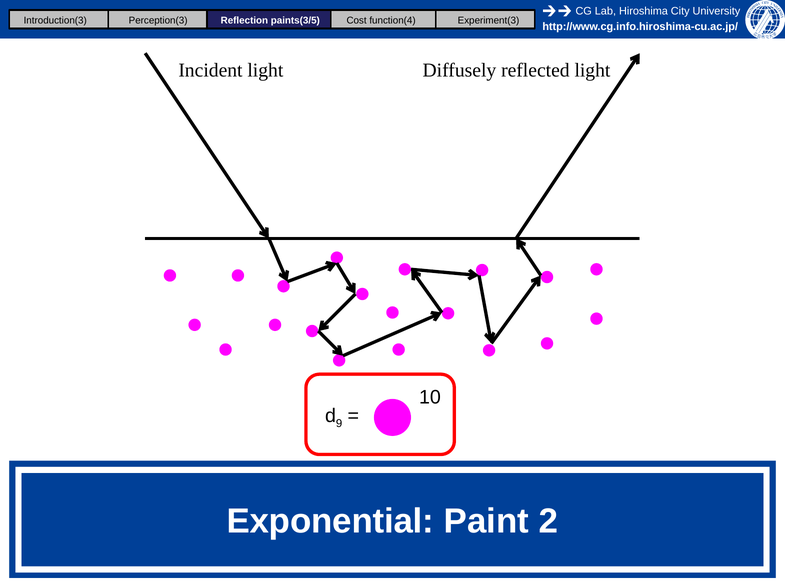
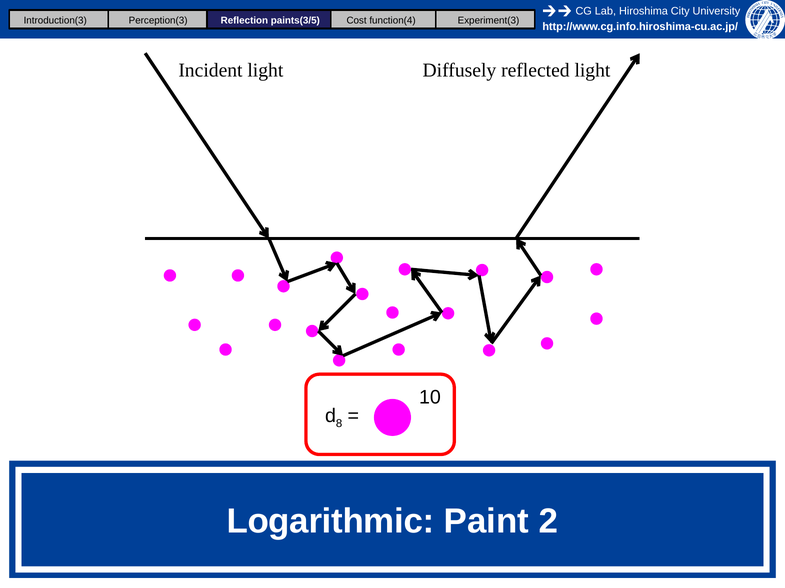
9: 9 -> 8 (339, 424)
Exponential: Exponential -> Logarithmic (330, 522)
